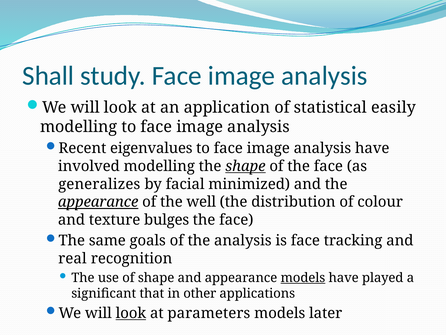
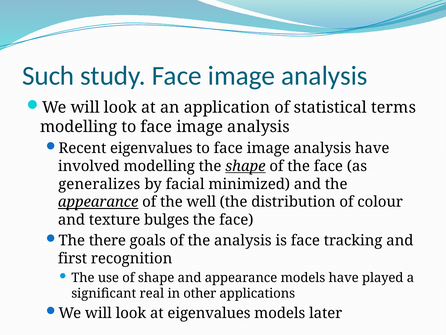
Shall: Shall -> Such (48, 76)
easily: easily -> terms (393, 107)
same: same -> there (107, 240)
real: real -> first (73, 258)
models underline: present -> none (303, 277)
that: that -> real (152, 293)
look underline: present -> none (131, 313)
at parameters: parameters -> eigenvalues (209, 313)
